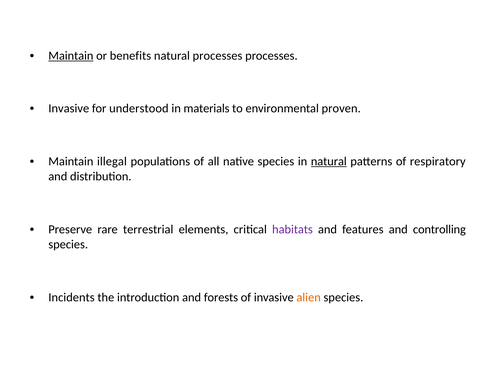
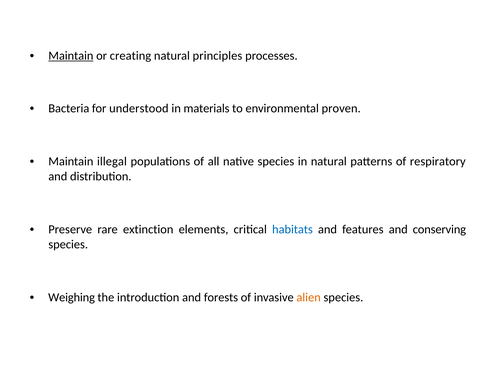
benefits: benefits -> creating (130, 56)
natural processes: processes -> principles (217, 56)
Invasive: Invasive -> Bacteria (69, 109)
natural underline: present -> none (329, 161)
terrestrial: terrestrial -> extinction (148, 229)
habitats colour: purple -> blue (292, 229)
controlling: controlling -> conserving (439, 229)
Incidents: Incidents -> Weighing (72, 297)
